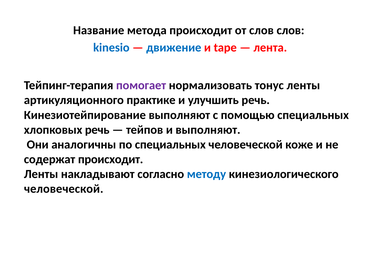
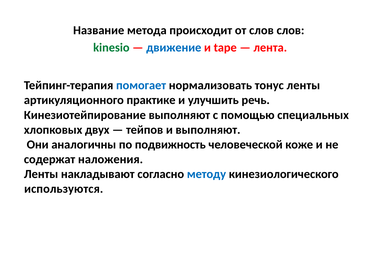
kinesio colour: blue -> green (111, 48)
помогает colour: purple -> blue (141, 86)
хлопковых речь: речь -> двух (97, 130)
по специальных: специальных -> подвижность (170, 145)
содержат происходит: происходит -> наложения (111, 160)
человеческой: человеческой -> используются (64, 189)
